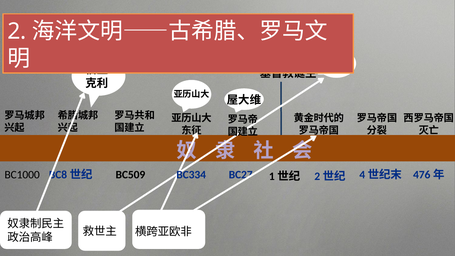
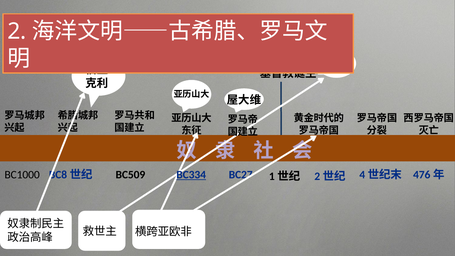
BC334 underline: none -> present (191, 175)
